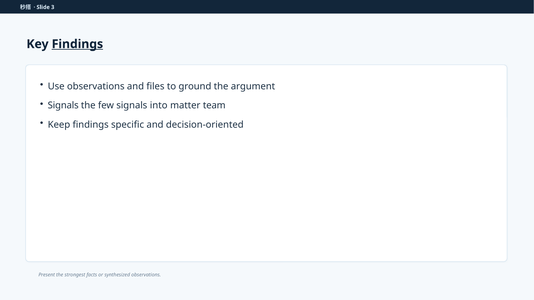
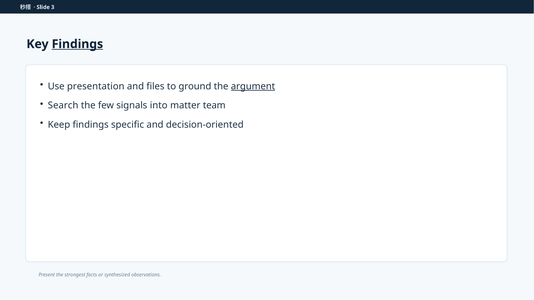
Use observations: observations -> presentation (96, 86)
argument underline: none -> present (253, 86)
Signals: Signals -> Search (63, 106)
